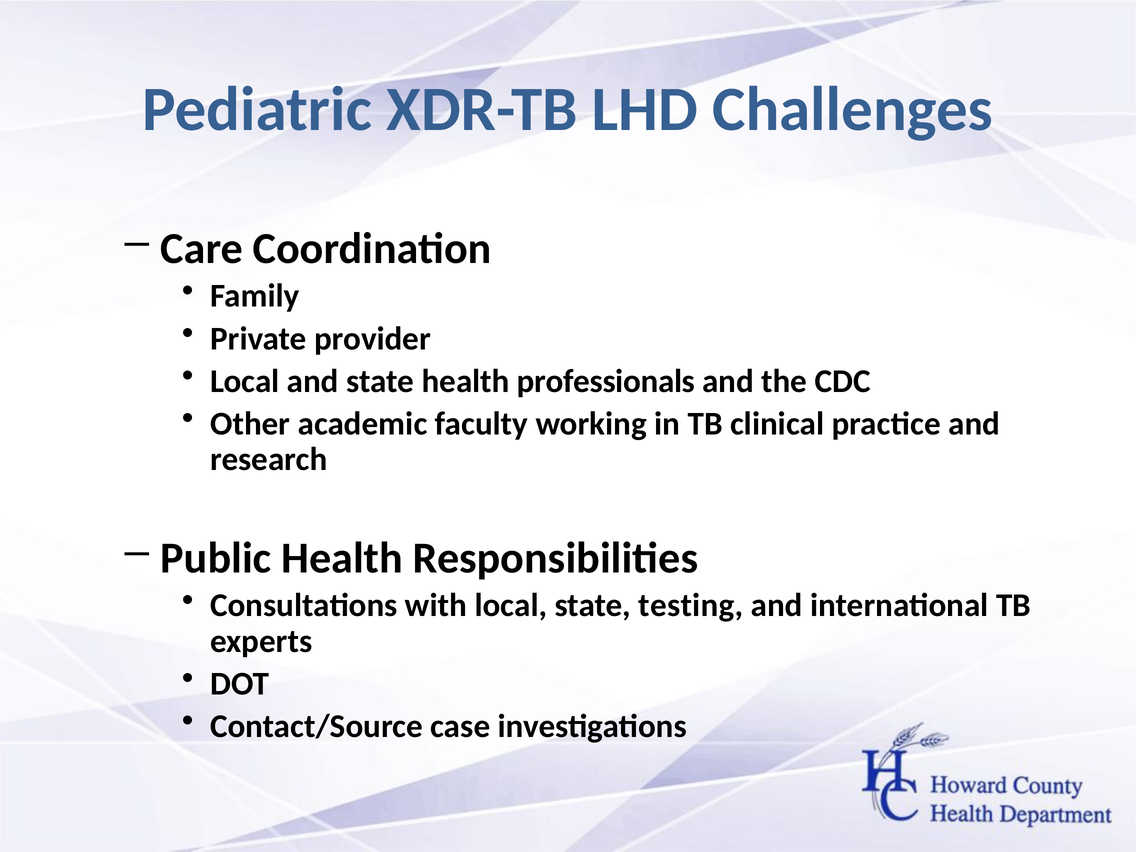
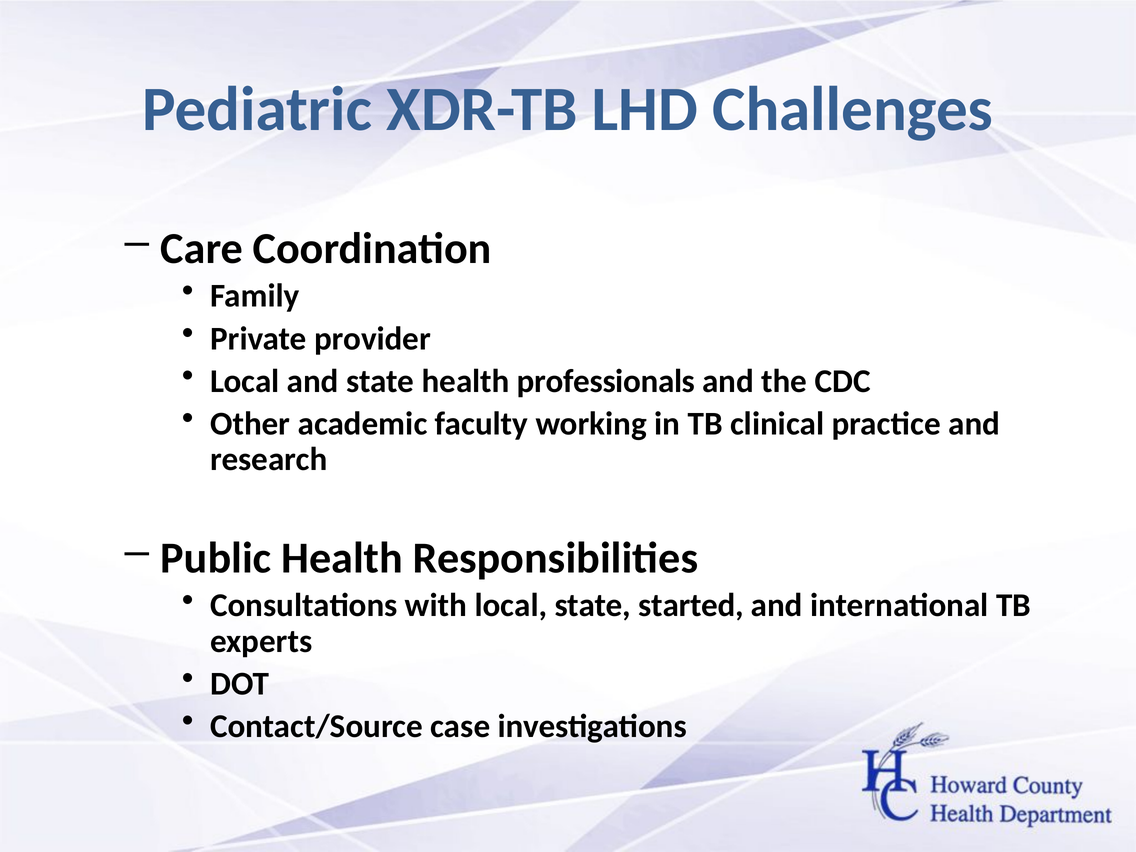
testing: testing -> started (691, 605)
